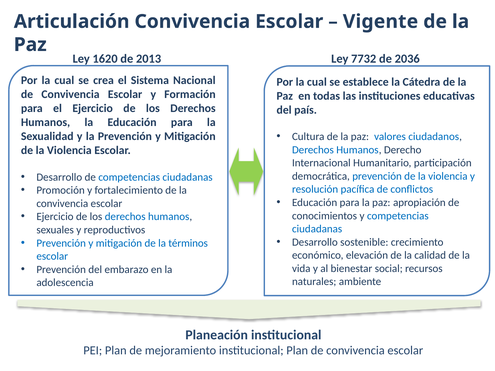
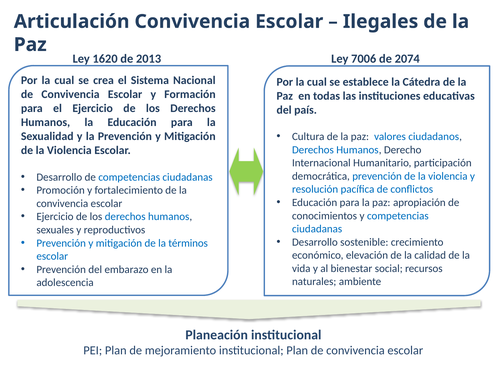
Vigente: Vigente -> Ilegales (381, 22)
7732: 7732 -> 7006 (364, 59)
2036: 2036 -> 2074 (407, 59)
